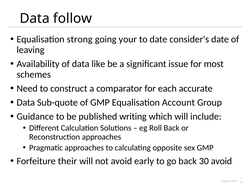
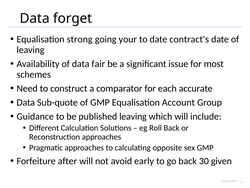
follow: follow -> forget (73, 18)
consider's: consider's -> contract's (189, 39)
like: like -> fair (98, 64)
published writing: writing -> leaving (133, 116)
their: their -> after (67, 161)
30 avoid: avoid -> given (221, 161)
